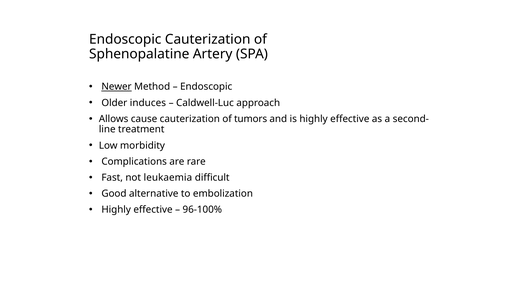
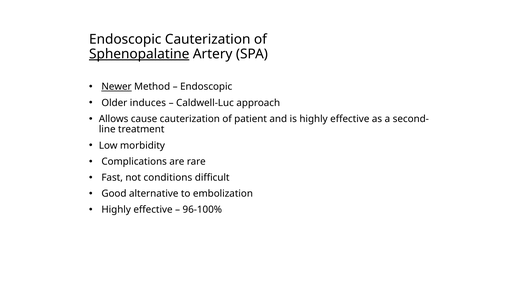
Sphenopalatine underline: none -> present (139, 54)
tumors: tumors -> patient (251, 119)
leukaemia: leukaemia -> conditions (168, 178)
